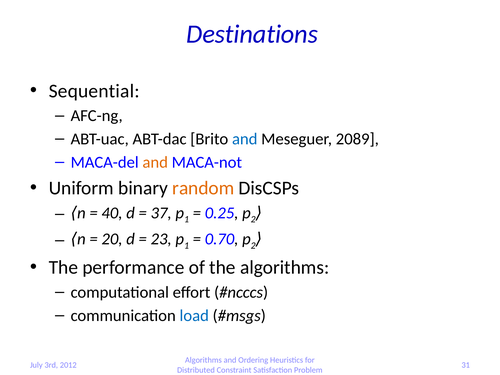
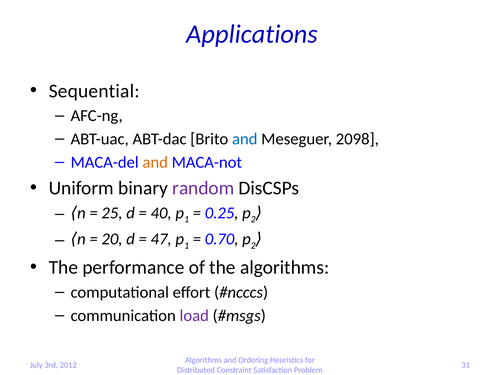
Destinations: Destinations -> Applications (252, 34)
2089: 2089 -> 2098 (357, 139)
random colour: orange -> purple (203, 188)
40: 40 -> 25 (112, 213)
37: 37 -> 40 (161, 213)
23: 23 -> 47 (161, 239)
load colour: blue -> purple (194, 316)
